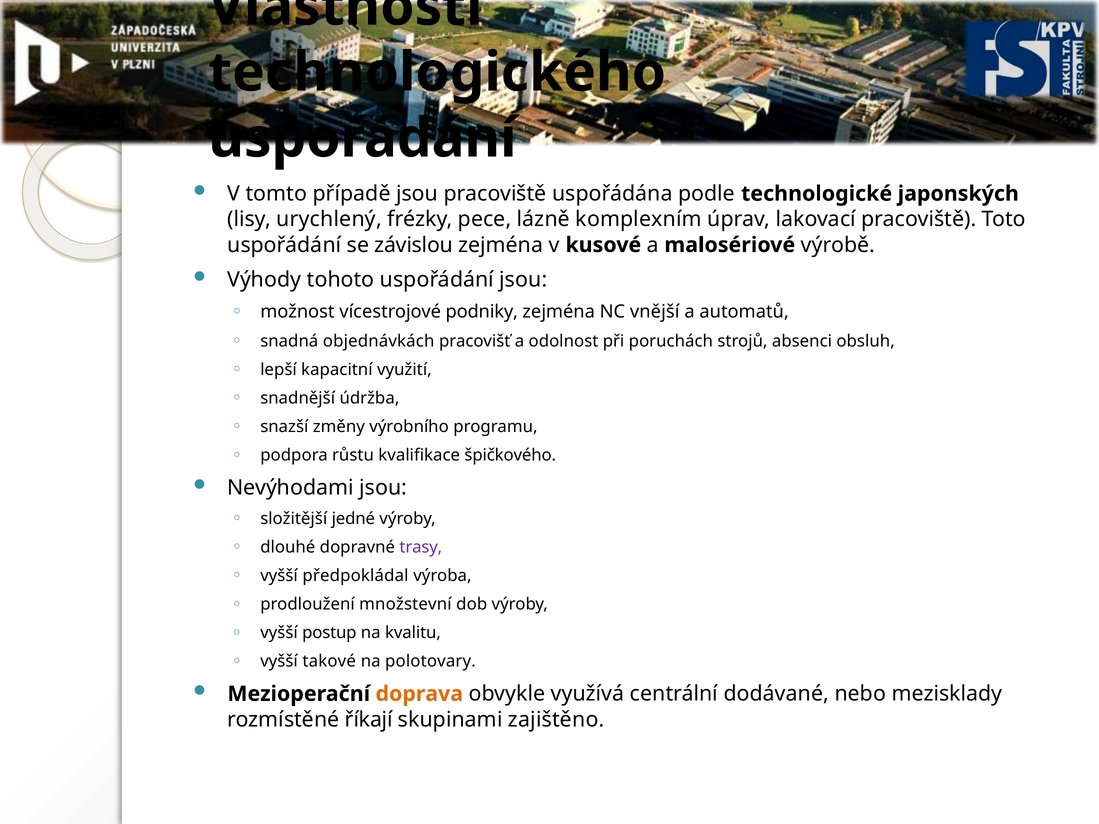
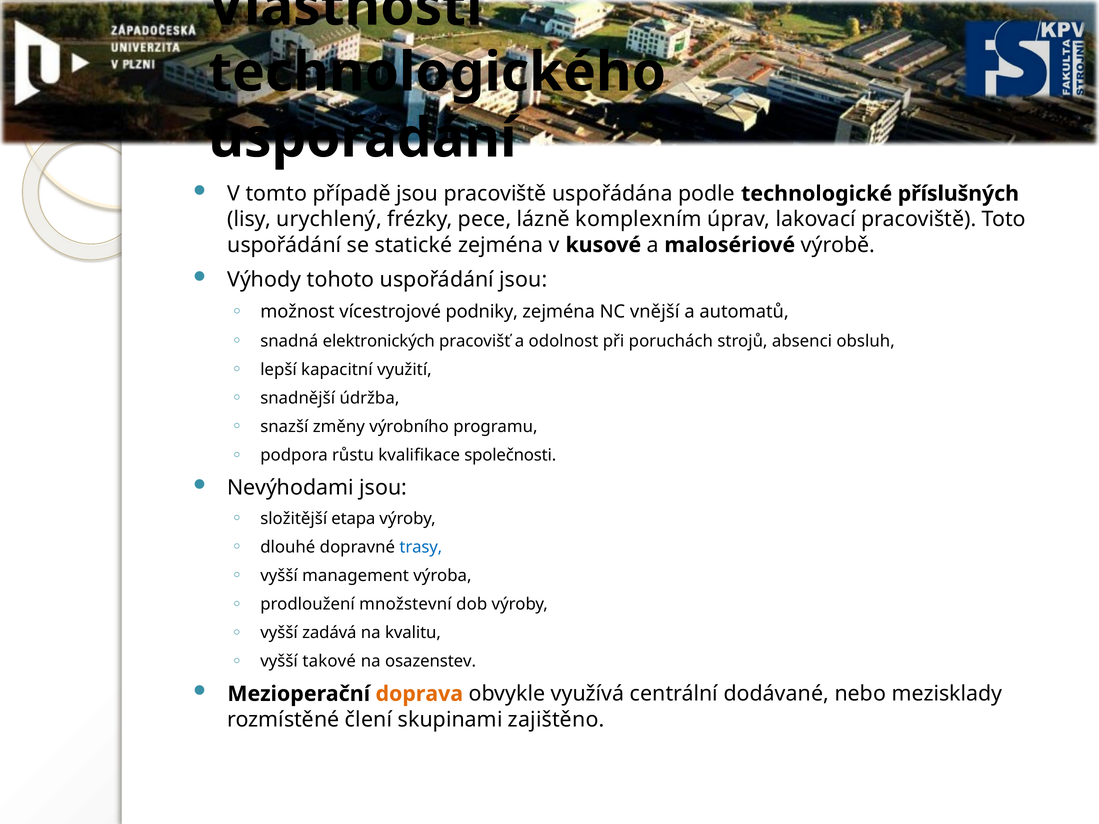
japonských: japonských -> příslušných (958, 194)
závislou: závislou -> statické (414, 245)
objednávkách: objednávkách -> elektronických (379, 341)
špičkového: špičkového -> společnosti (510, 455)
jedné: jedné -> etapa (353, 519)
trasy colour: purple -> blue (421, 547)
předpokládal: předpokládal -> management (356, 576)
postup: postup -> zadává (329, 633)
polotovary: polotovary -> osazenstev (431, 662)
říkají: říkají -> člení (369, 720)
